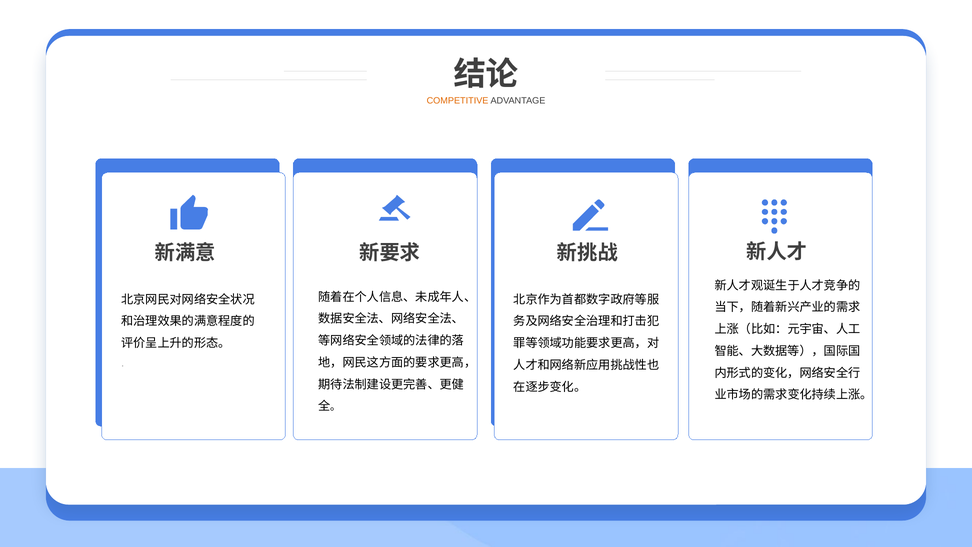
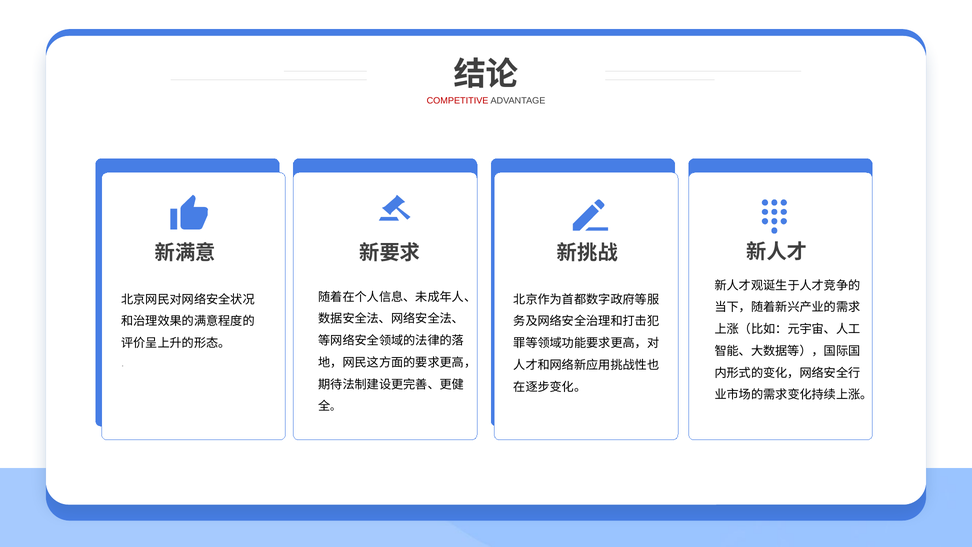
COMPETITIVE colour: orange -> red (458, 101)
